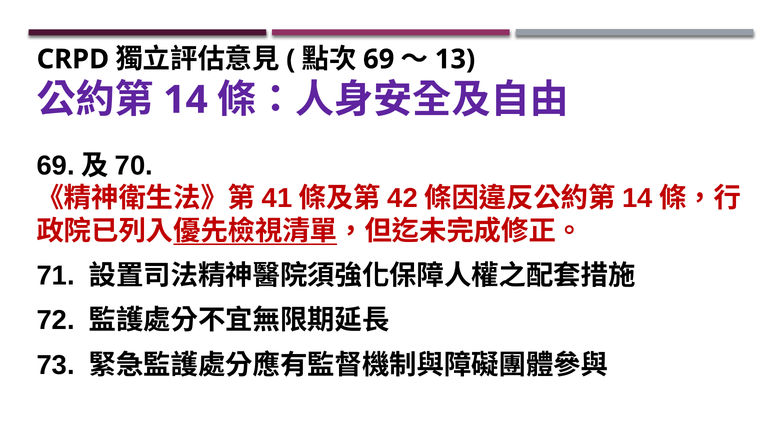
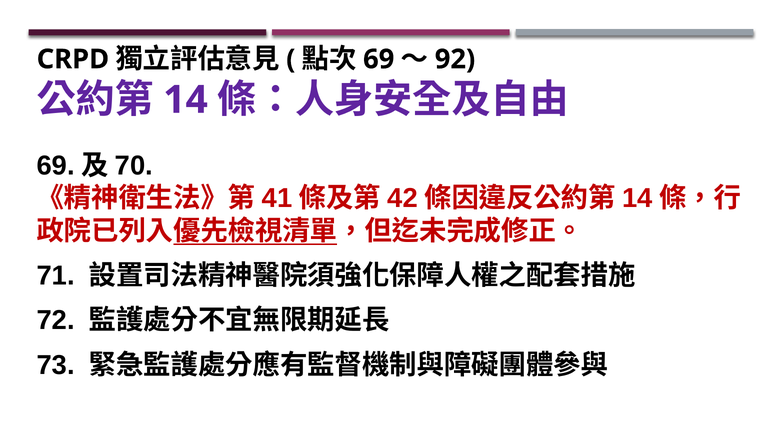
13: 13 -> 92 (455, 59)
